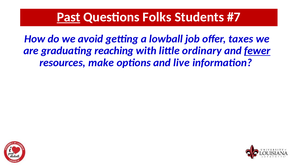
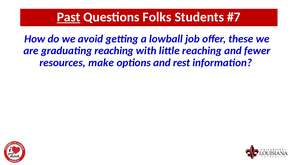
taxes: taxes -> these (241, 39)
little ordinary: ordinary -> reaching (202, 51)
fewer underline: present -> none (257, 51)
live: live -> rest (182, 63)
